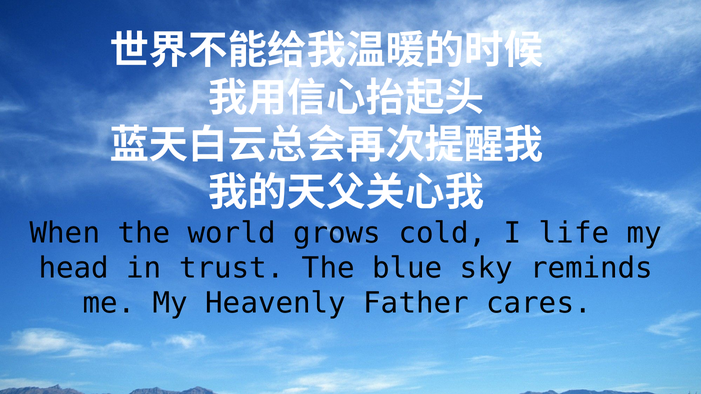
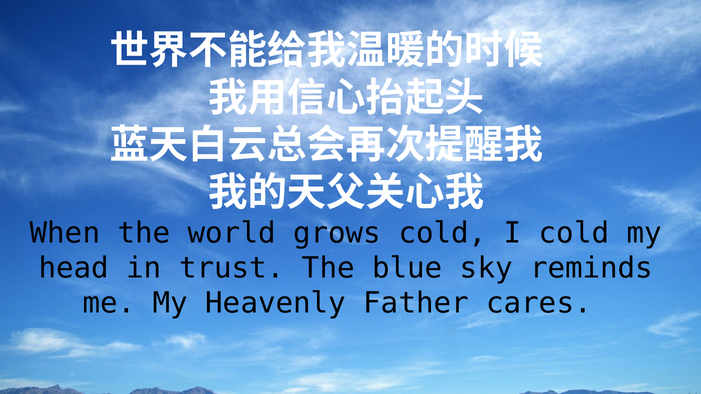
I life: life -> cold (574, 233)
